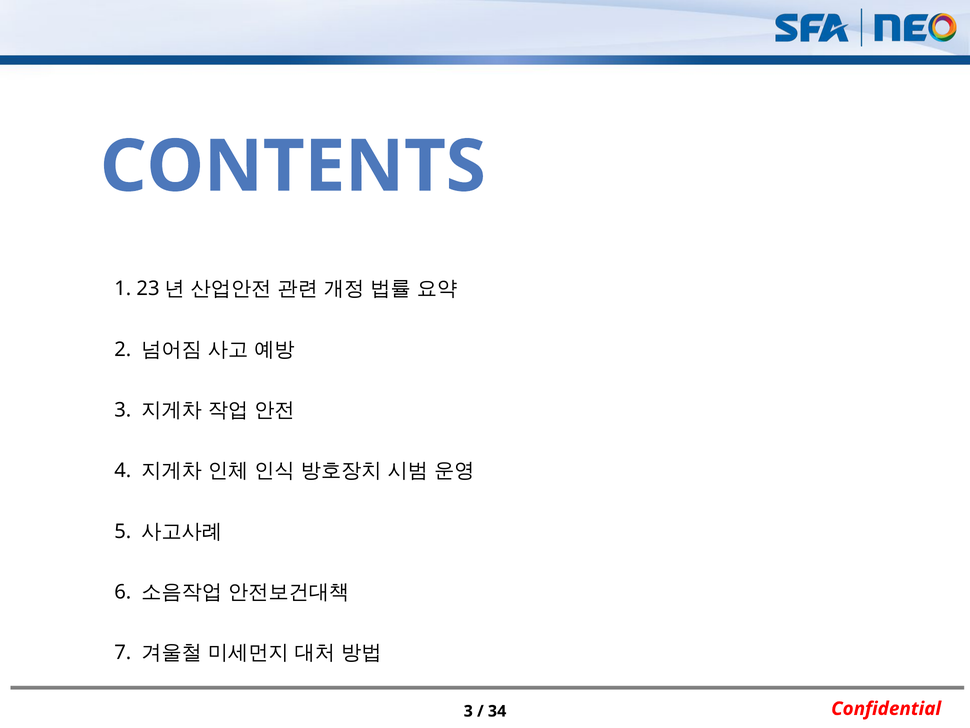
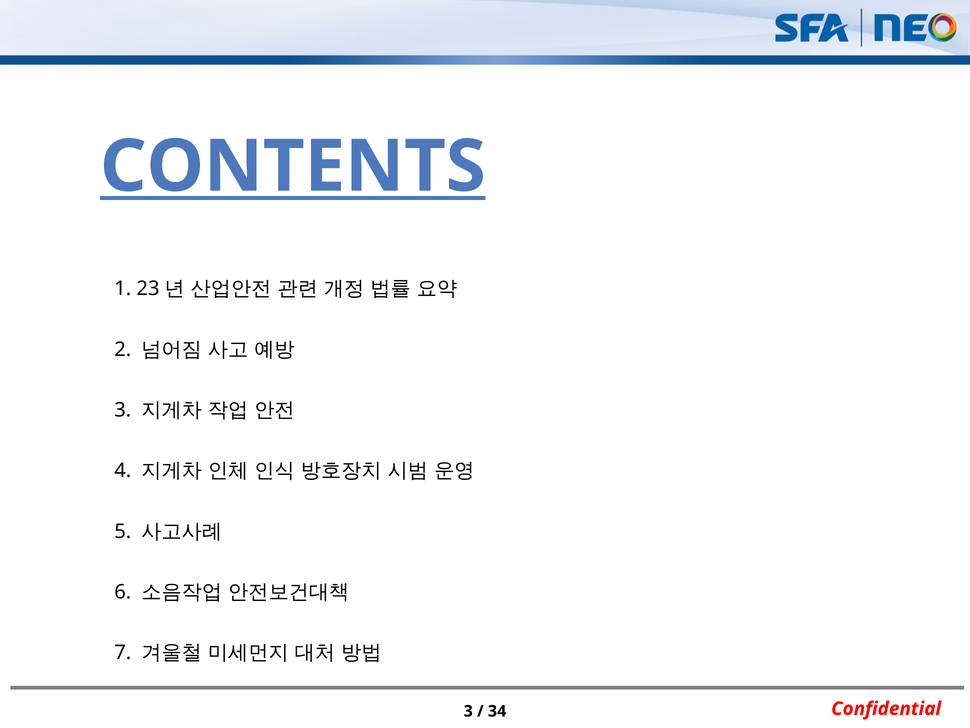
CONTENTS underline: none -> present (293, 167)
